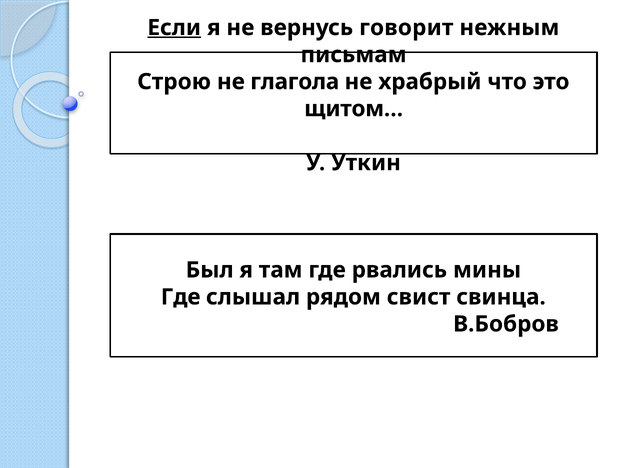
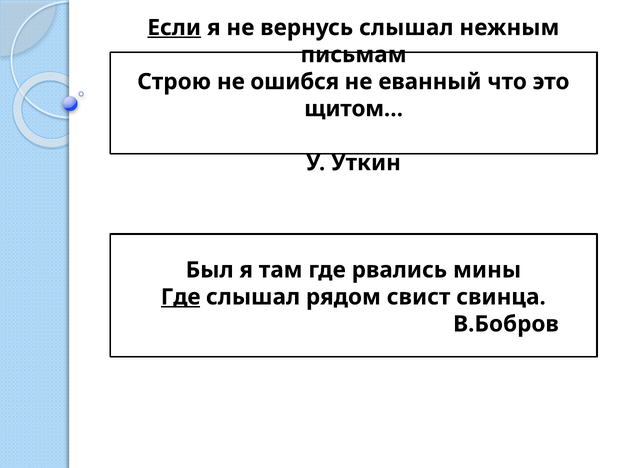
вернусь говорит: говорит -> слышал (406, 28)
глагола: глагола -> ошибся (295, 82)
храбрый: храбрый -> еванный (430, 82)
Где underline: none -> present (181, 297)
